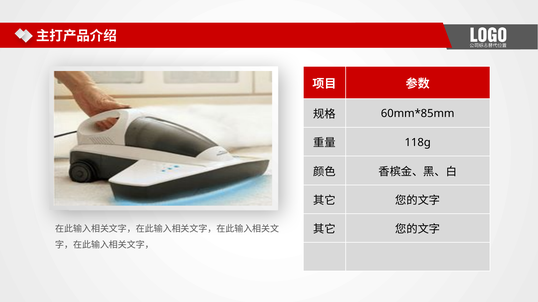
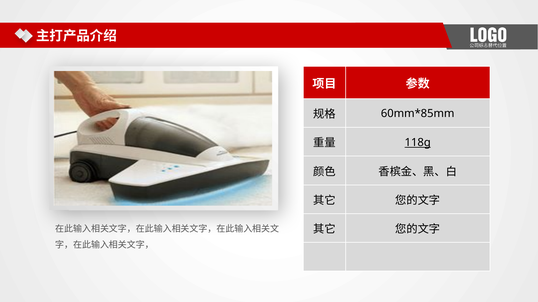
118g underline: none -> present (418, 143)
